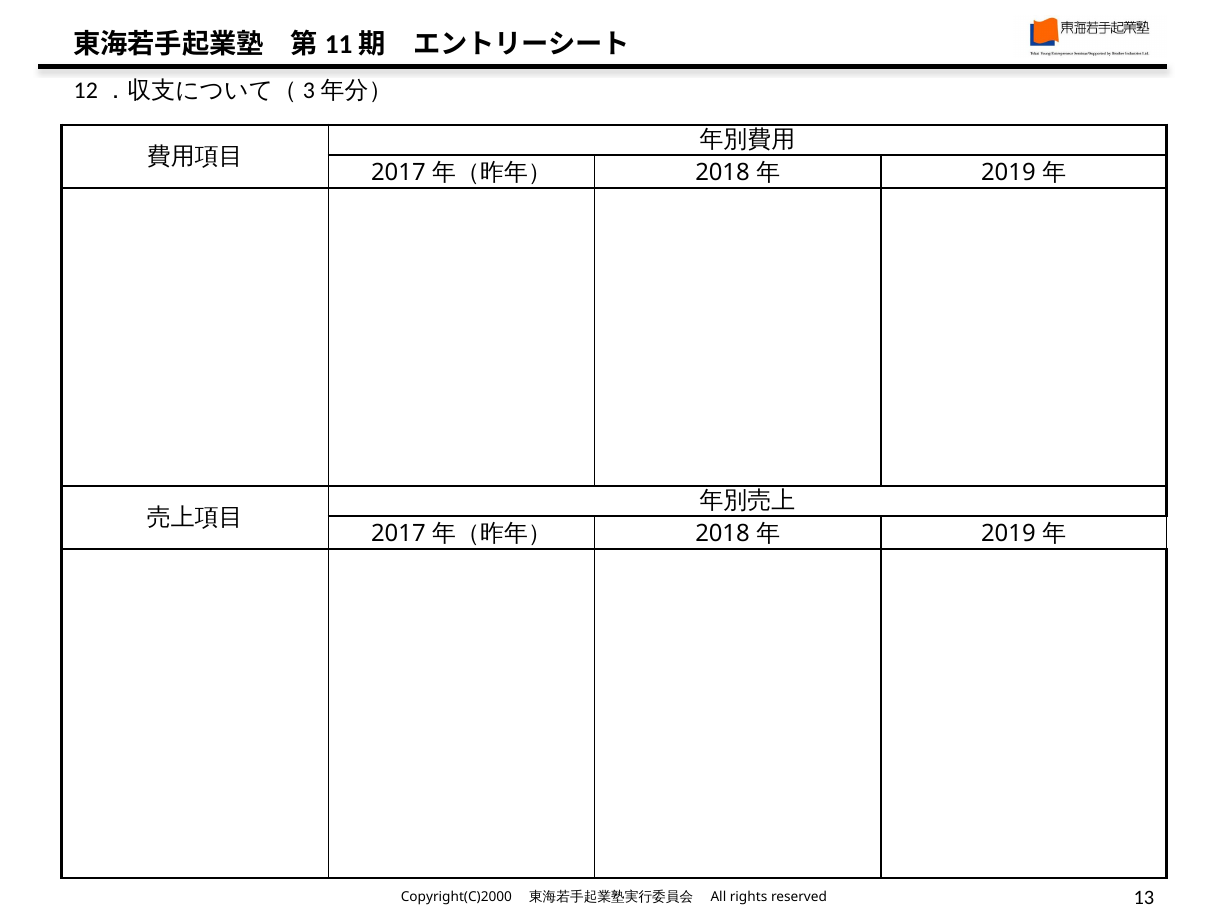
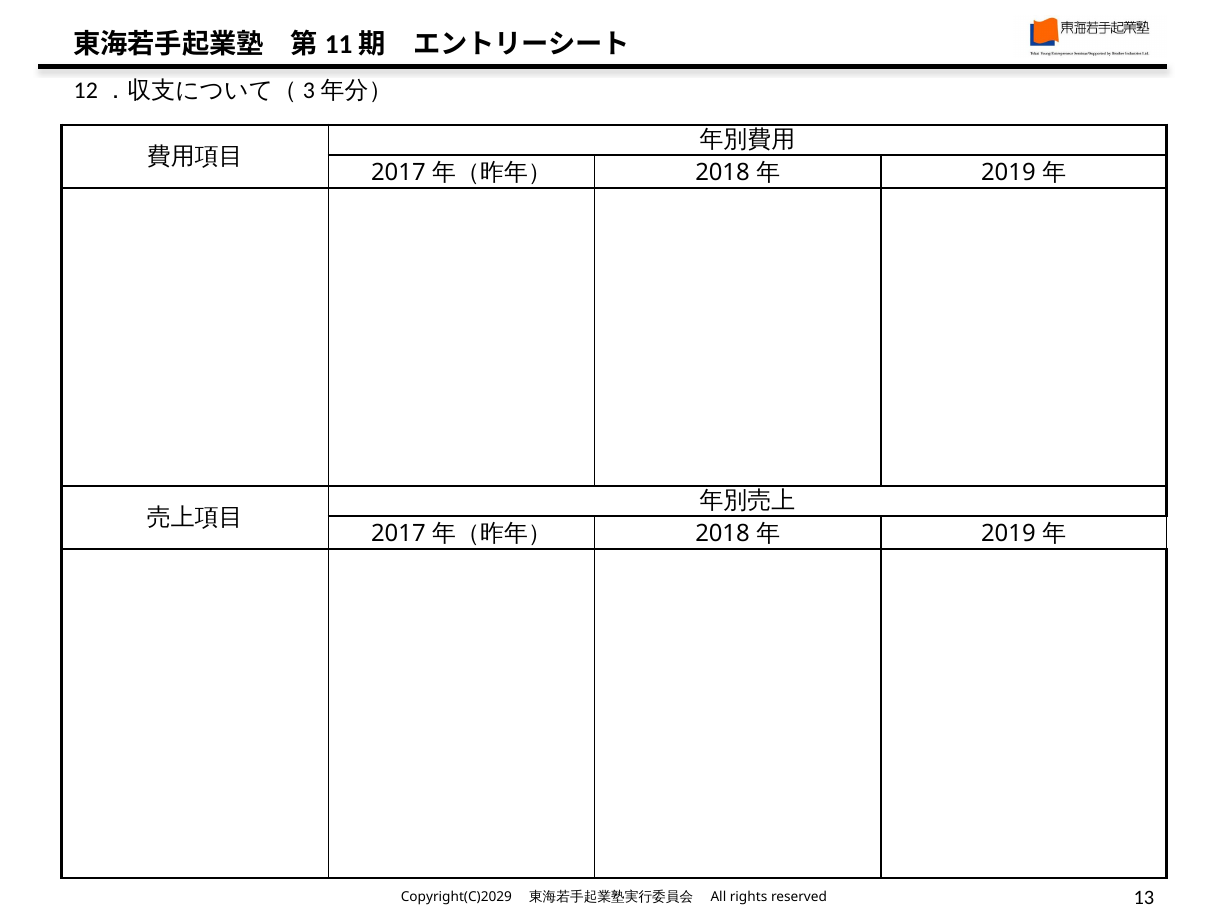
Copyright(C)2000: Copyright(C)2000 -> Copyright(C)2029 (456, 897)
